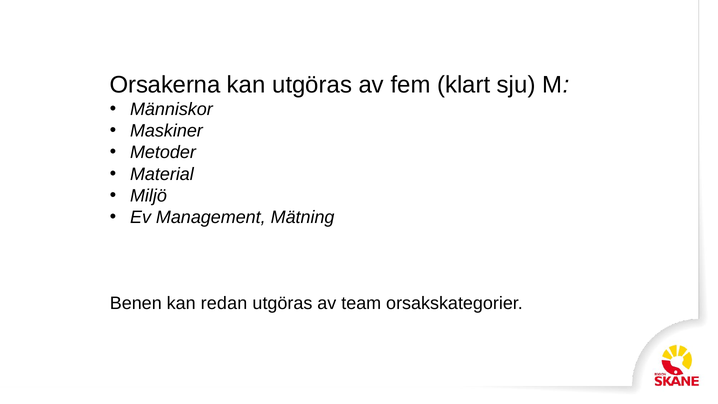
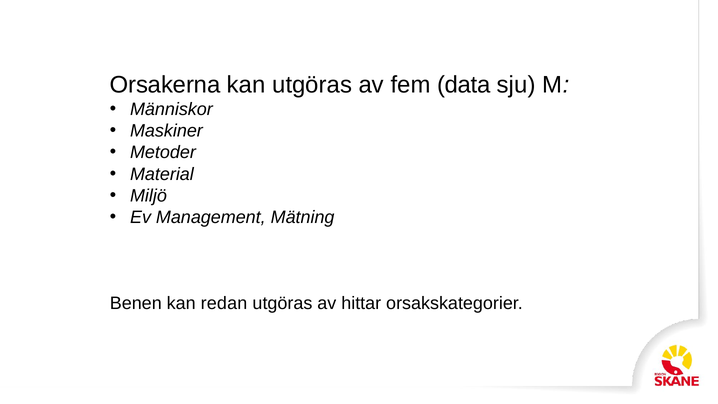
klart: klart -> data (464, 85)
team: team -> hittar (361, 303)
